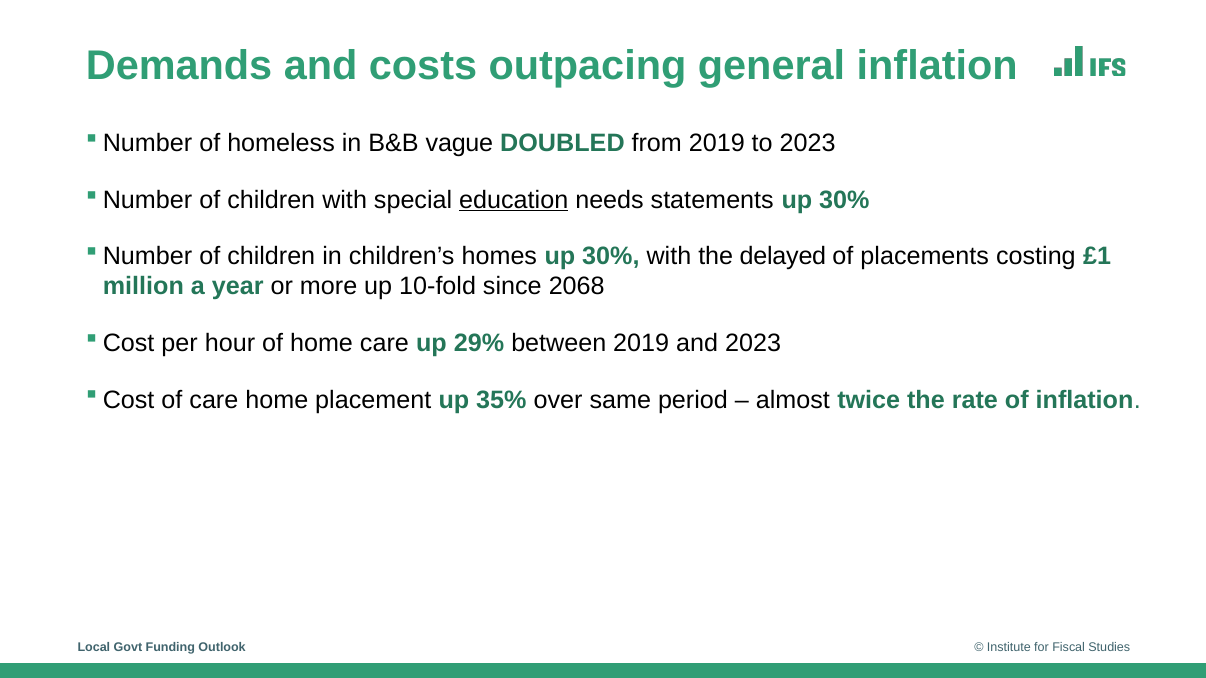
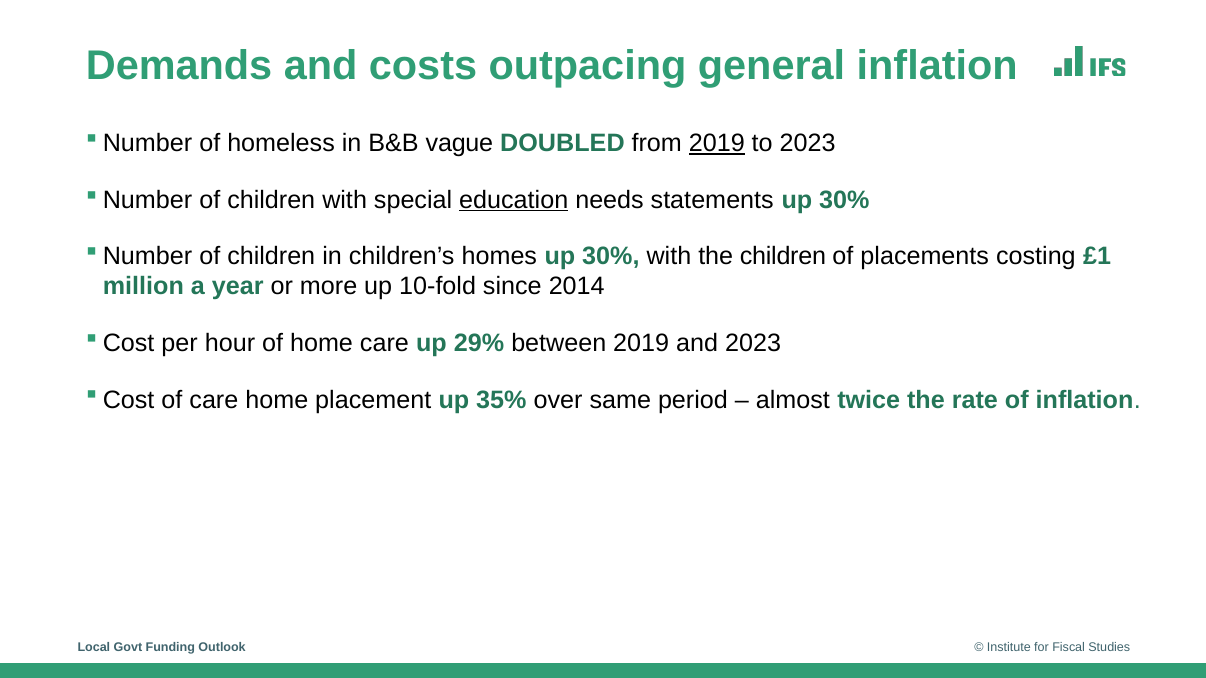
2019 underline: none -> present (717, 143)
the delayed: delayed -> children (783, 257)
2068: 2068 -> 2014 (577, 287)
